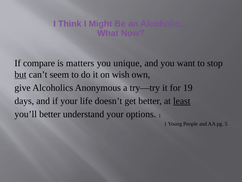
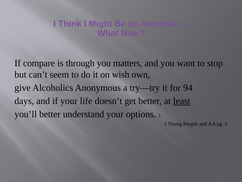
matters: matters -> through (80, 63)
unique: unique -> matters (128, 63)
but underline: present -> none (20, 74)
19: 19 -> 94 (188, 88)
